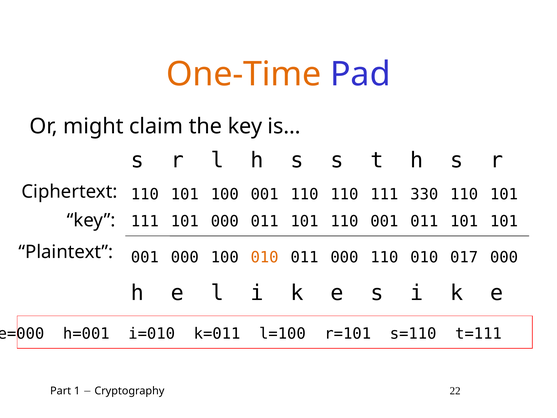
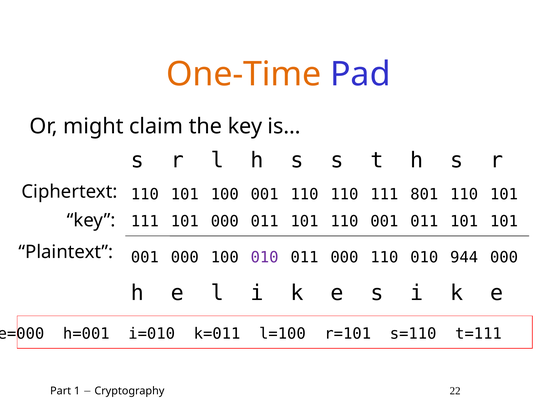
330: 330 -> 801 (424, 194)
010 colour: orange -> purple (265, 257)
017: 017 -> 944 (464, 257)
